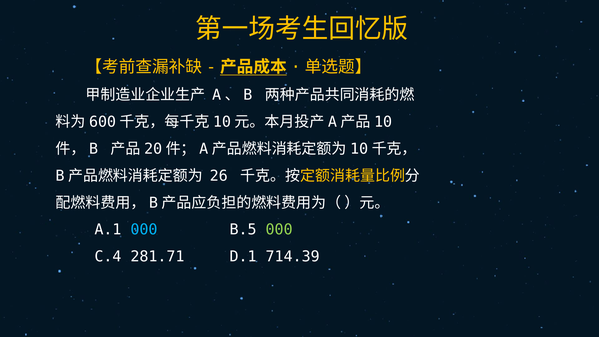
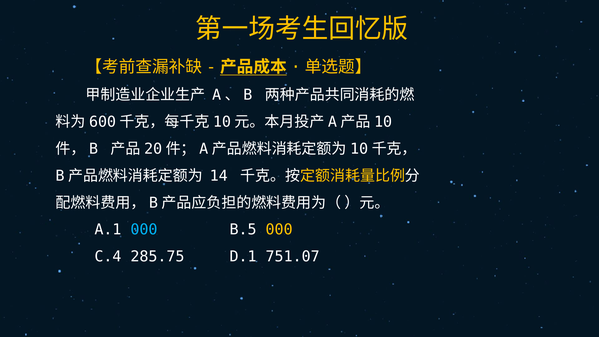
26: 26 -> 14 (219, 176)
000 colour: light green -> yellow (279, 230)
281.71: 281.71 -> 285.75 (157, 257)
714.39: 714.39 -> 751.07 (293, 257)
